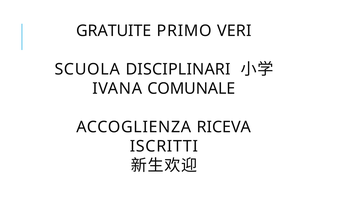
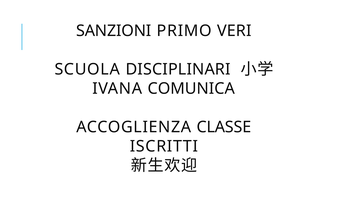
GRATUITE: GRATUITE -> SANZIONI (114, 31)
COMUNALE: COMUNALE -> COMUNICA (191, 89)
RICEVA: RICEVA -> CLASSE (224, 127)
